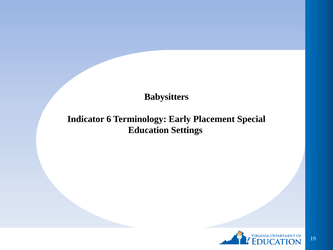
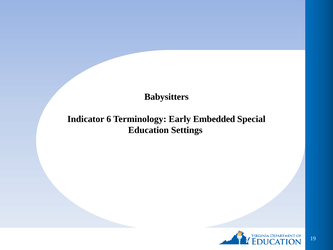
Placement: Placement -> Embedded (214, 119)
